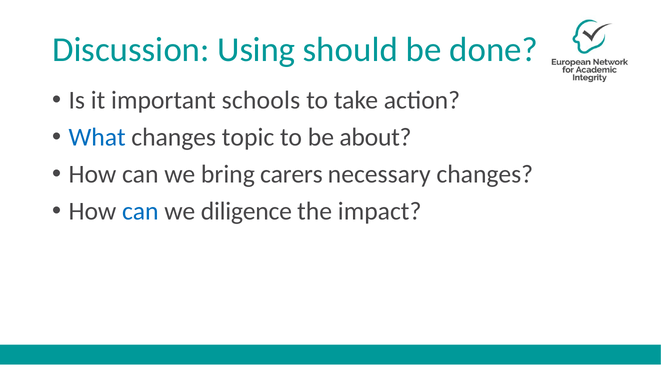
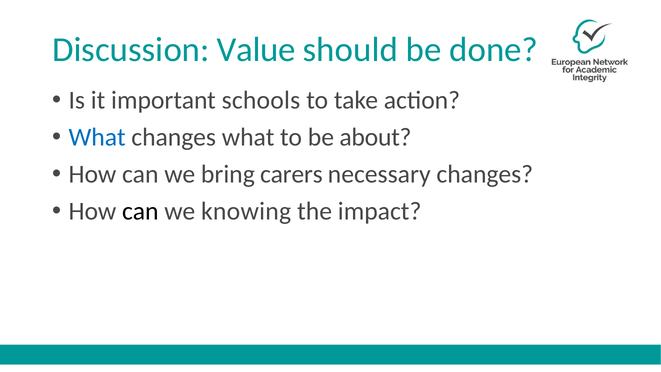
Using: Using -> Value (256, 50)
changes topic: topic -> what (248, 137)
can colour: blue -> black (140, 211)
diligence: diligence -> knowing (246, 211)
